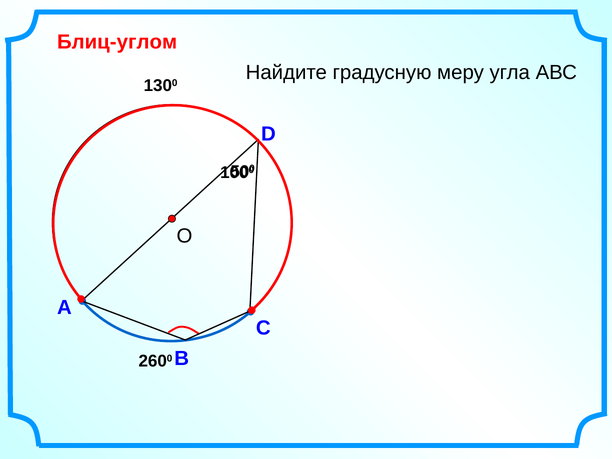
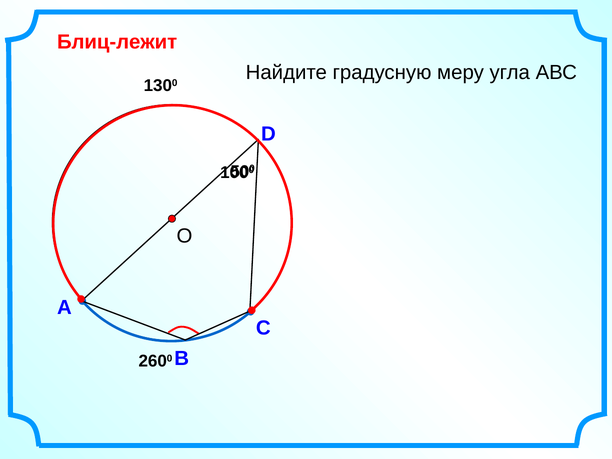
Блиц-углом: Блиц-углом -> Блиц-лежит (117, 42)
